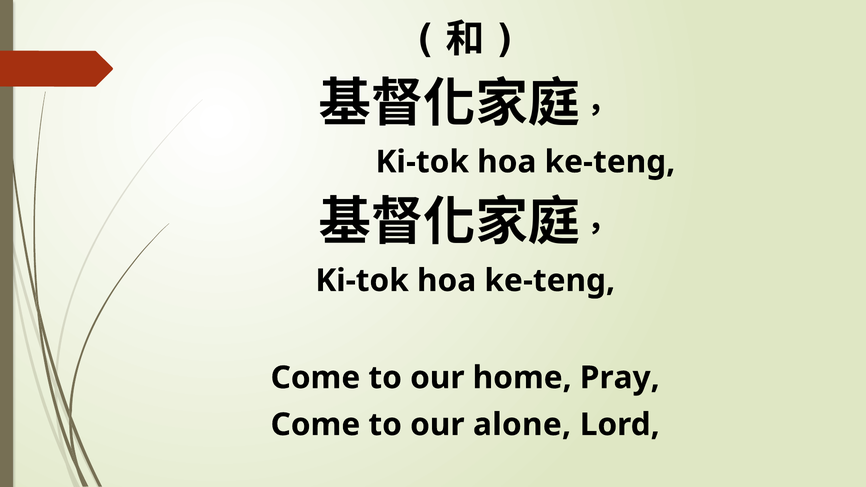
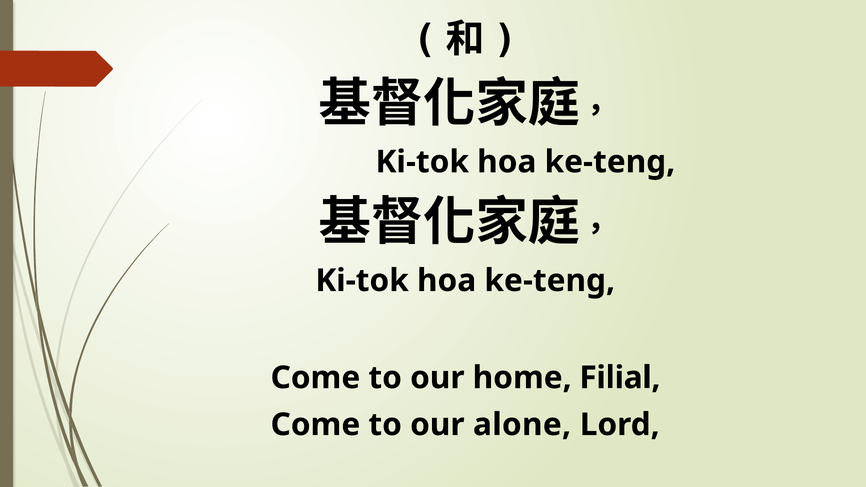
Pray: Pray -> Filial (620, 378)
